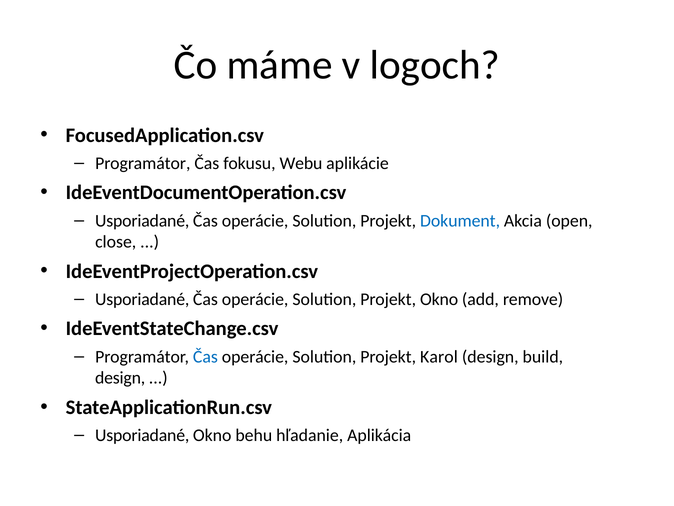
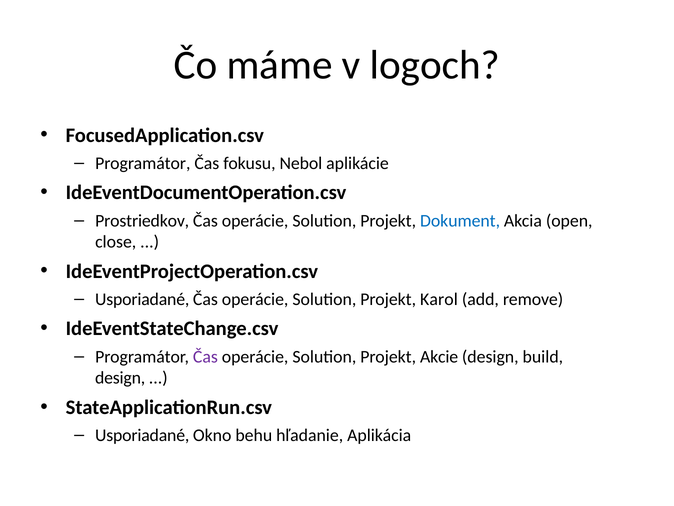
Webu: Webu -> Nebol (301, 163)
Usporiadané: Usporiadané -> Prostriedkov (142, 220)
Projekt Okno: Okno -> Karol (439, 299)
Čas colour: blue -> purple (205, 356)
Karol: Karol -> Akcie (439, 356)
